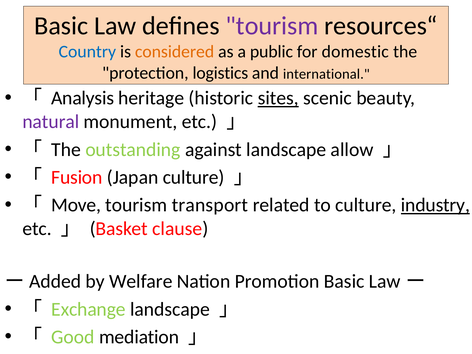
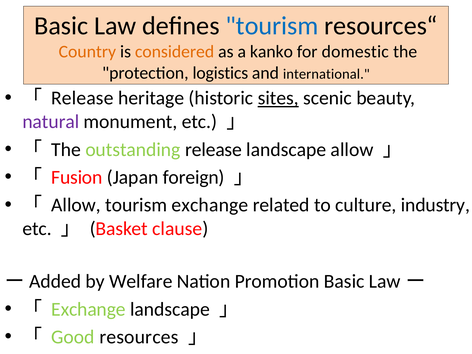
tourism colour: purple -> blue (272, 26)
Country colour: blue -> orange (87, 52)
public: public -> kanko (271, 52)
Analysis: Analysis -> Release (82, 98)
outstanding against: against -> release (213, 150)
Japan culture: culture -> foreign (194, 177)
Move: Move -> Allow (76, 205)
tourism transport: transport -> exchange (210, 205)
industry underline: present -> none (435, 205)
mediation: mediation -> resources (139, 337)
